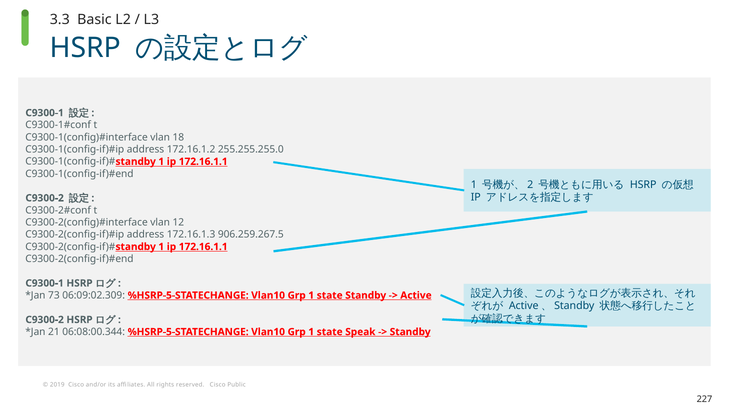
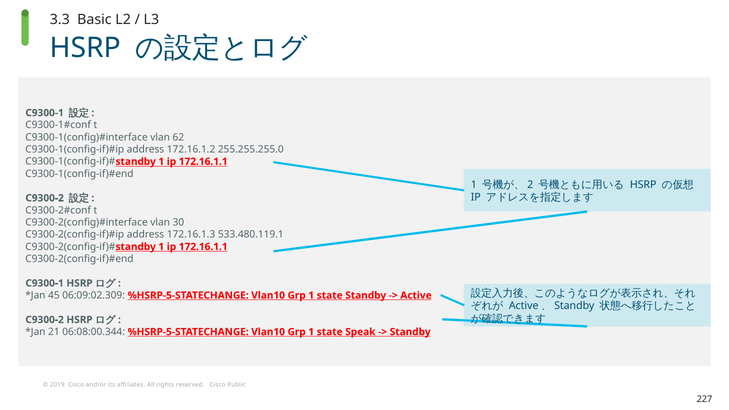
18: 18 -> 62 (178, 137)
12: 12 -> 30 (178, 222)
906.259.267.5: 906.259.267.5 -> 533.480.119.1 (251, 235)
73: 73 -> 45 (54, 295)
